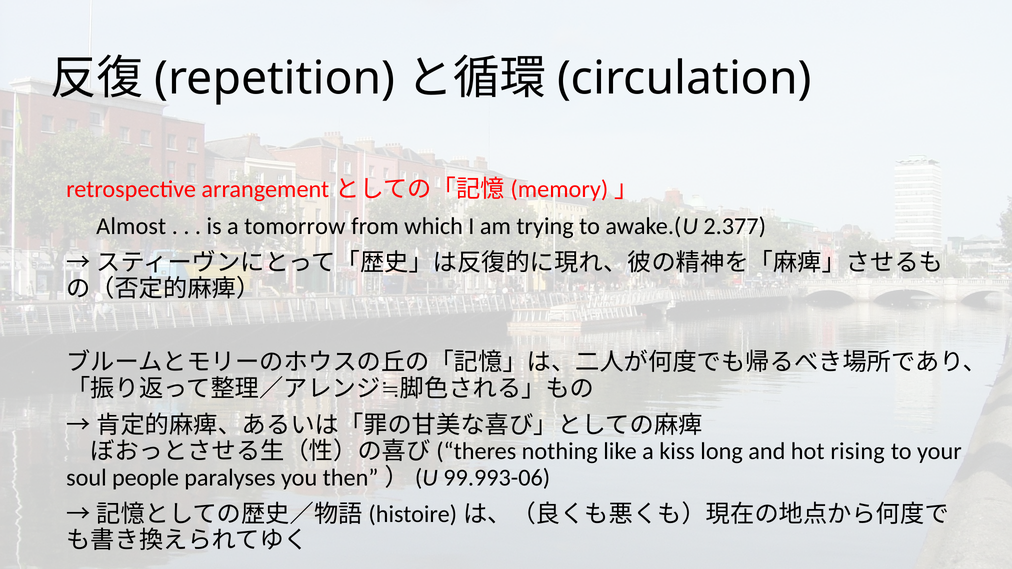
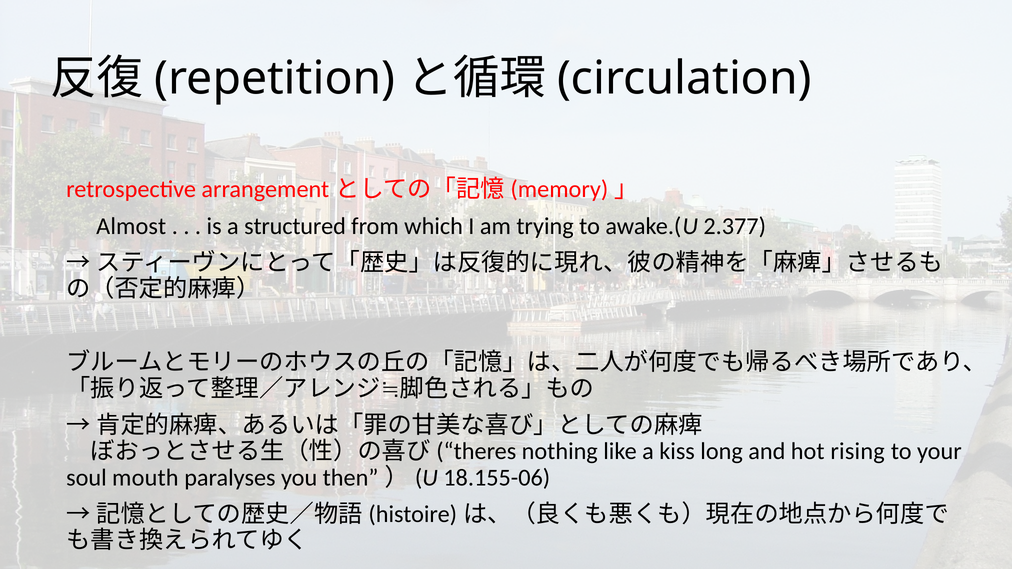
tomorrow: tomorrow -> structured (295, 226)
people: people -> mouth (145, 478)
99.993-06: 99.993-06 -> 18.155-06 (497, 478)
